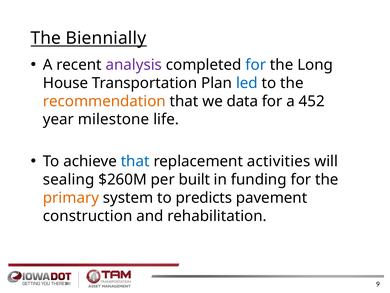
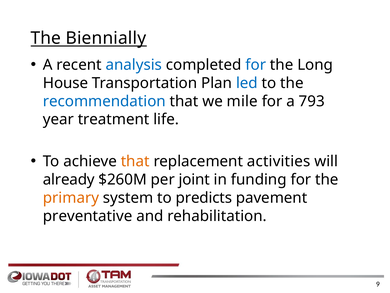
analysis colour: purple -> blue (134, 65)
recommendation colour: orange -> blue (104, 101)
data: data -> mile (242, 101)
452: 452 -> 793 (312, 101)
milestone: milestone -> treatment (114, 119)
that colour: blue -> orange (135, 161)
sealing: sealing -> already (69, 179)
built: built -> joint (194, 179)
construction: construction -> preventative (88, 216)
